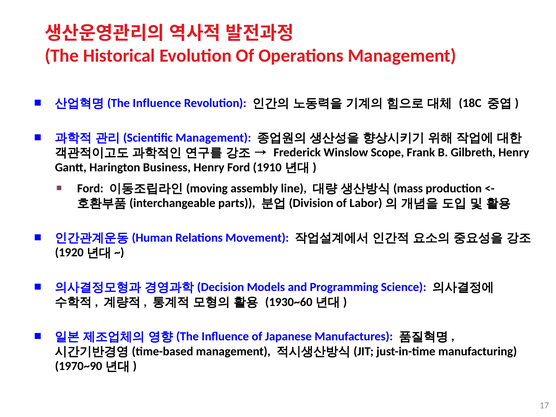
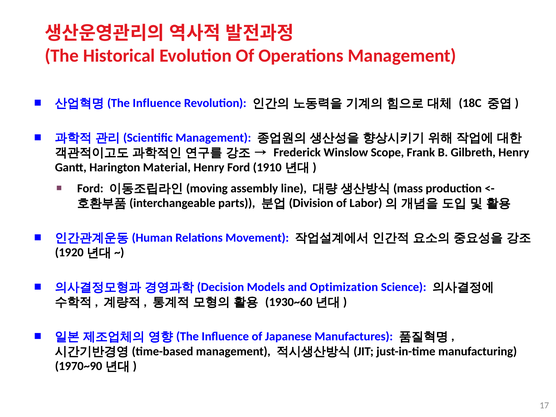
Business: Business -> Material (167, 167)
Programming: Programming -> Optimization (344, 287)
